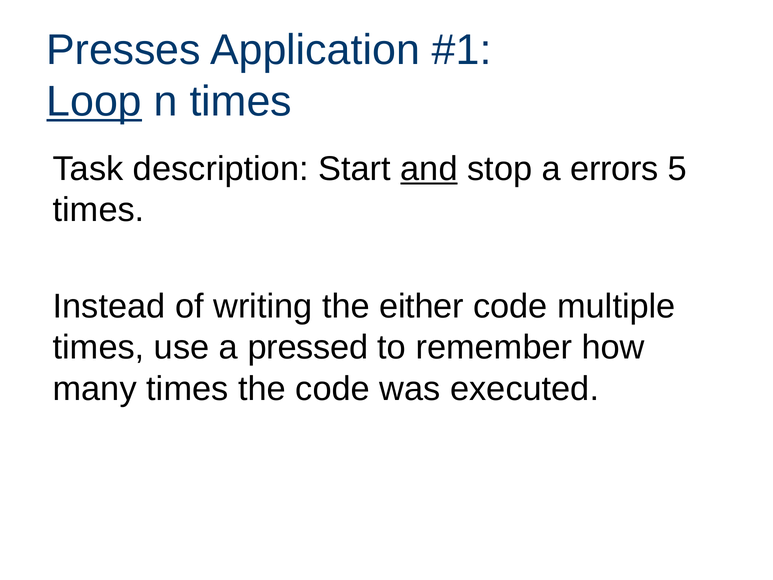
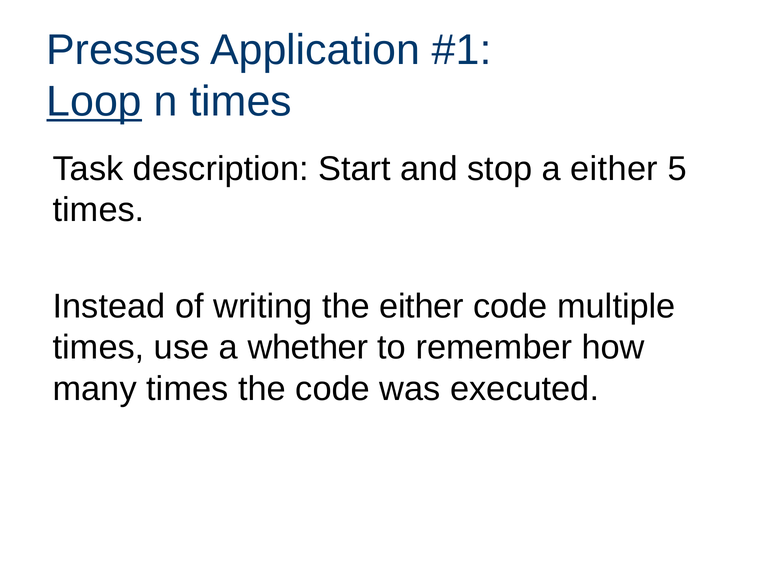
and underline: present -> none (429, 169)
a errors: errors -> either (614, 169)
pressed: pressed -> whether (308, 347)
